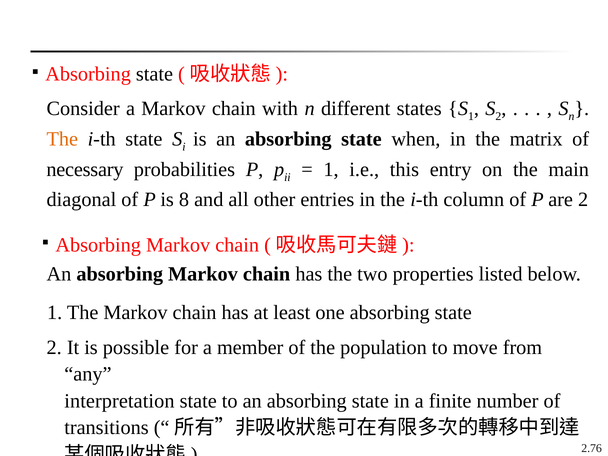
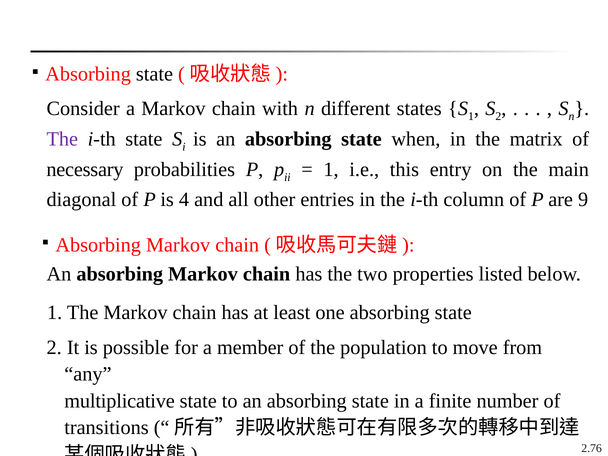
The colour: orange -> purple (62, 139)
8: 8 -> 4 (184, 199)
are 2: 2 -> 9 (583, 199)
interpretation: interpretation -> multiplicative (120, 401)
